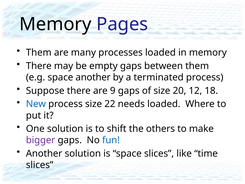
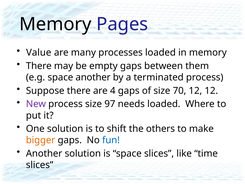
Them: Them -> Value (39, 53)
9: 9 -> 4 (113, 91)
20: 20 -> 70 (180, 91)
12 18: 18 -> 12 (211, 91)
New colour: blue -> purple (36, 104)
22: 22 -> 97 (110, 104)
bigger colour: purple -> orange (41, 140)
